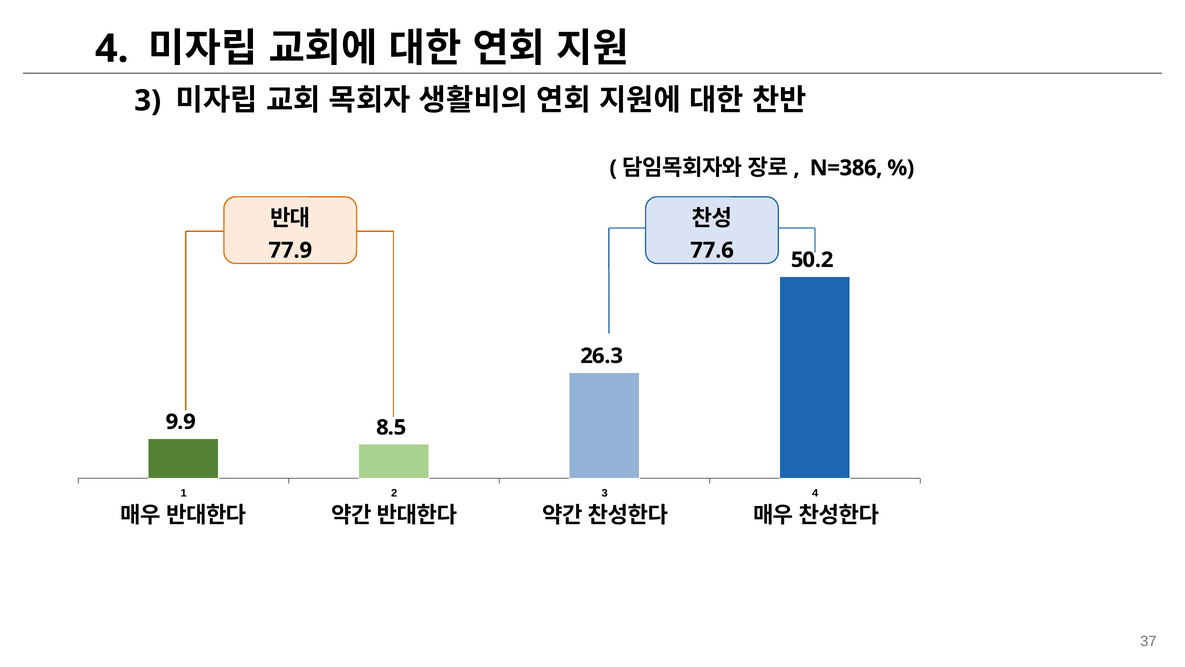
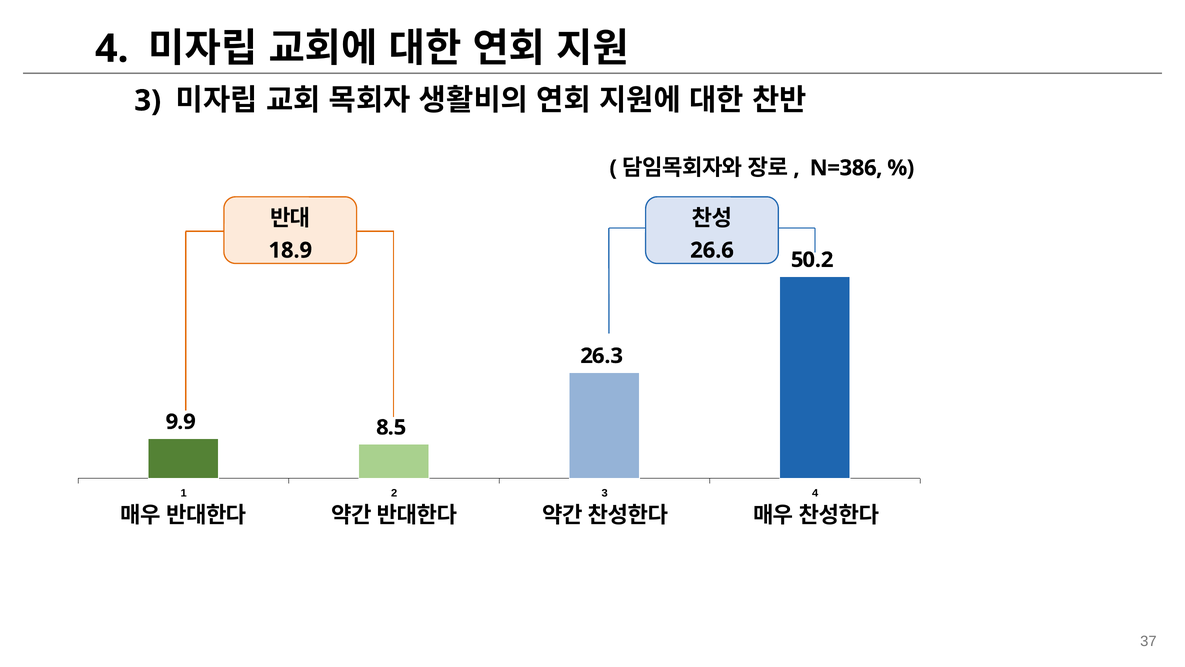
77.9: 77.9 -> 18.9 (290, 250)
77.6: 77.6 -> 26.6 (712, 250)
